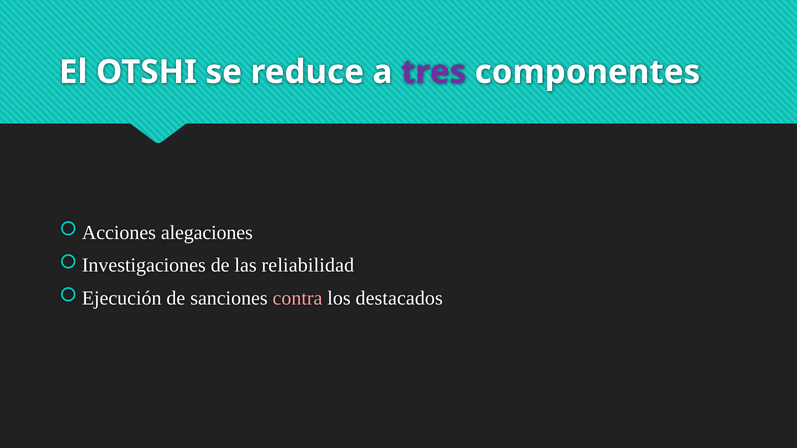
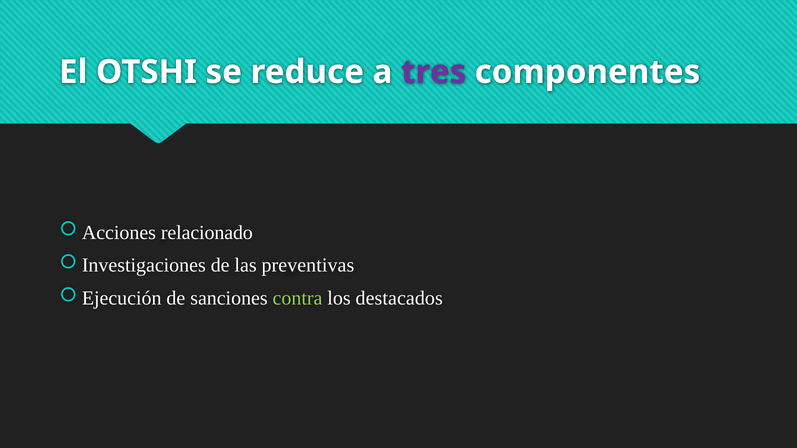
alegaciones: alegaciones -> relacionado (207, 233)
reliabilidad: reliabilidad -> preventivas (308, 266)
contra colour: pink -> light green (297, 298)
